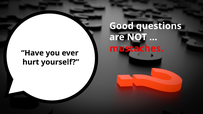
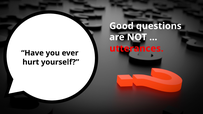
mustaches: mustaches -> utterances (136, 49)
